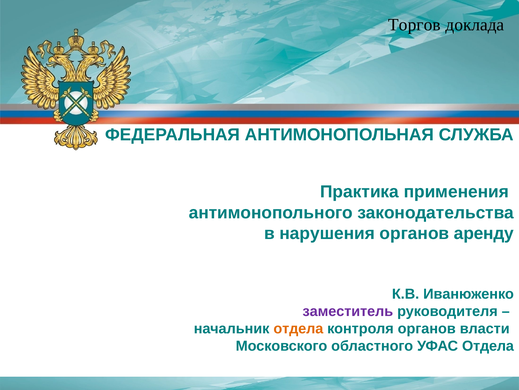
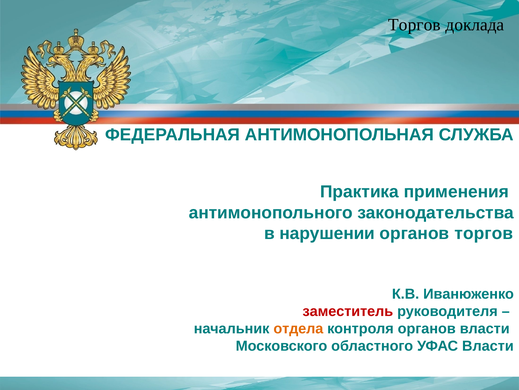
нарушения: нарушения -> нарушении (327, 233)
органов аренду: аренду -> торгов (484, 233)
заместитель colour: purple -> red (348, 311)
УФАС Отдела: Отдела -> Власти (488, 345)
